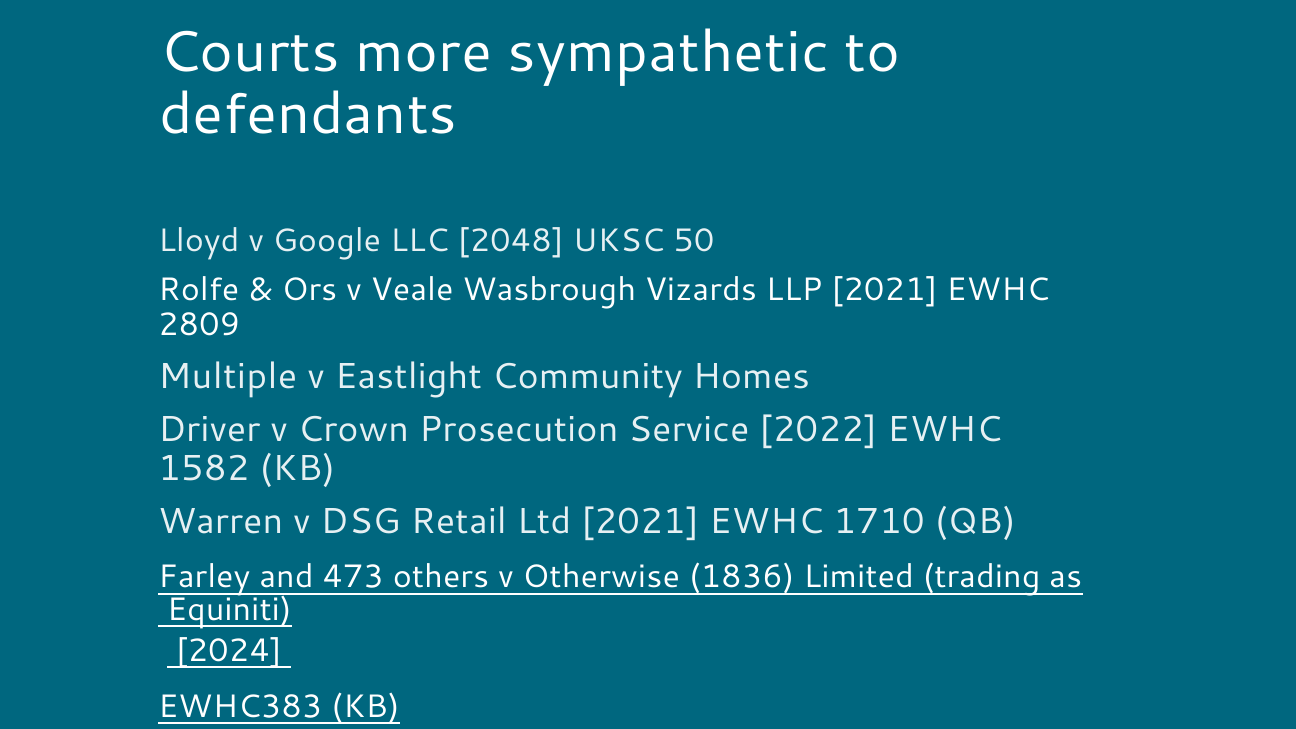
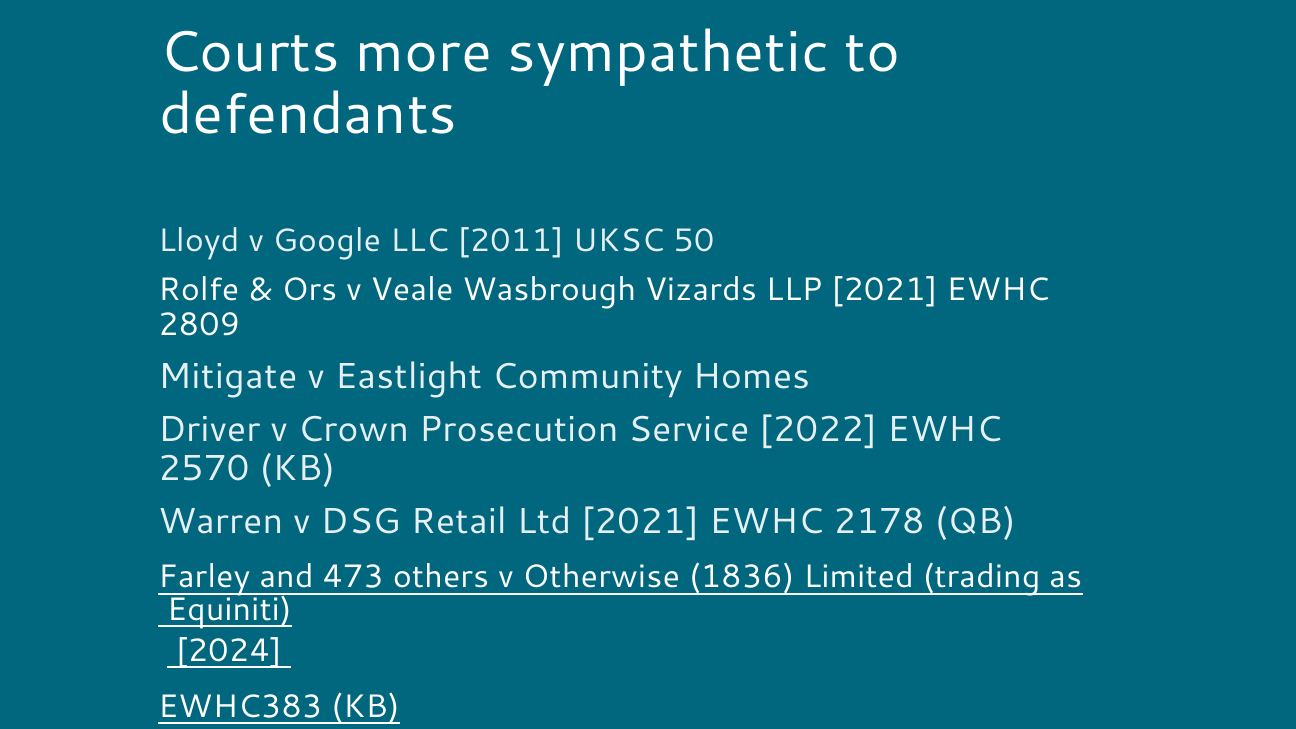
2048: 2048 -> 2011 (511, 240)
Multiple: Multiple -> Mitigate (228, 376)
1582: 1582 -> 2570 (204, 468)
1710: 1710 -> 2178 (879, 522)
